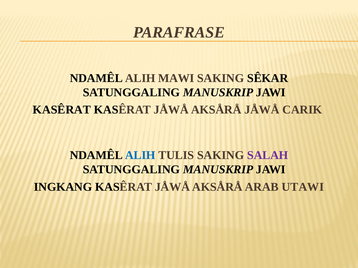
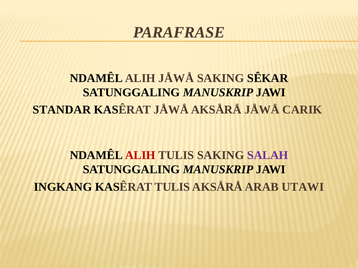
ALIH MAWI: MAWI -> JÅWÅ (176, 78)
KASÊRAT: KASÊRAT -> STANDAR (62, 110)
ALIH colour: blue -> red (140, 156)
INGKANG KASÊRAT JÅWÅ: JÅWÅ -> TULIS (172, 187)
